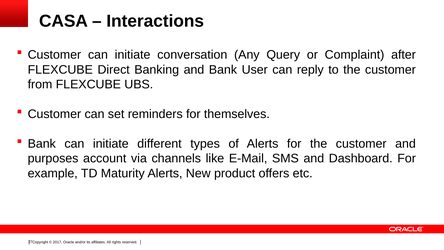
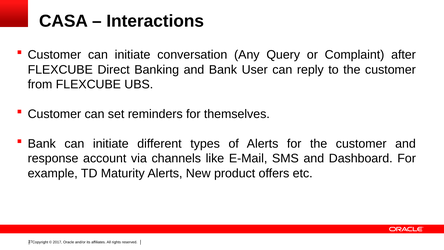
purposes: purposes -> response (53, 158)
